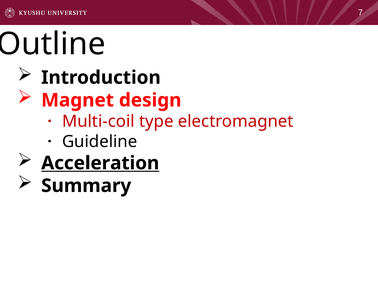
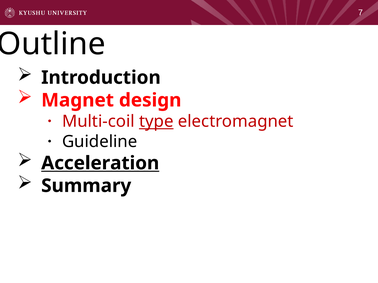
type underline: none -> present (156, 122)
